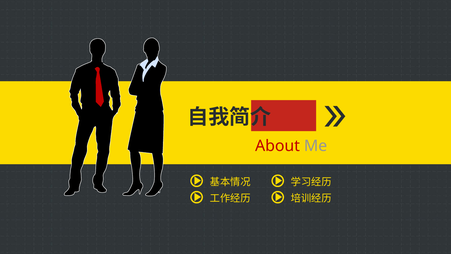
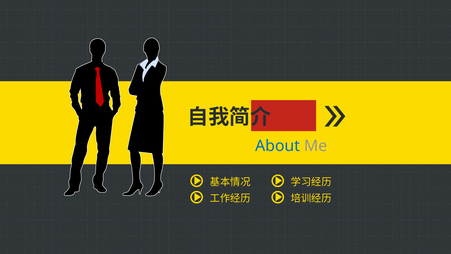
About colour: red -> blue (278, 146)
